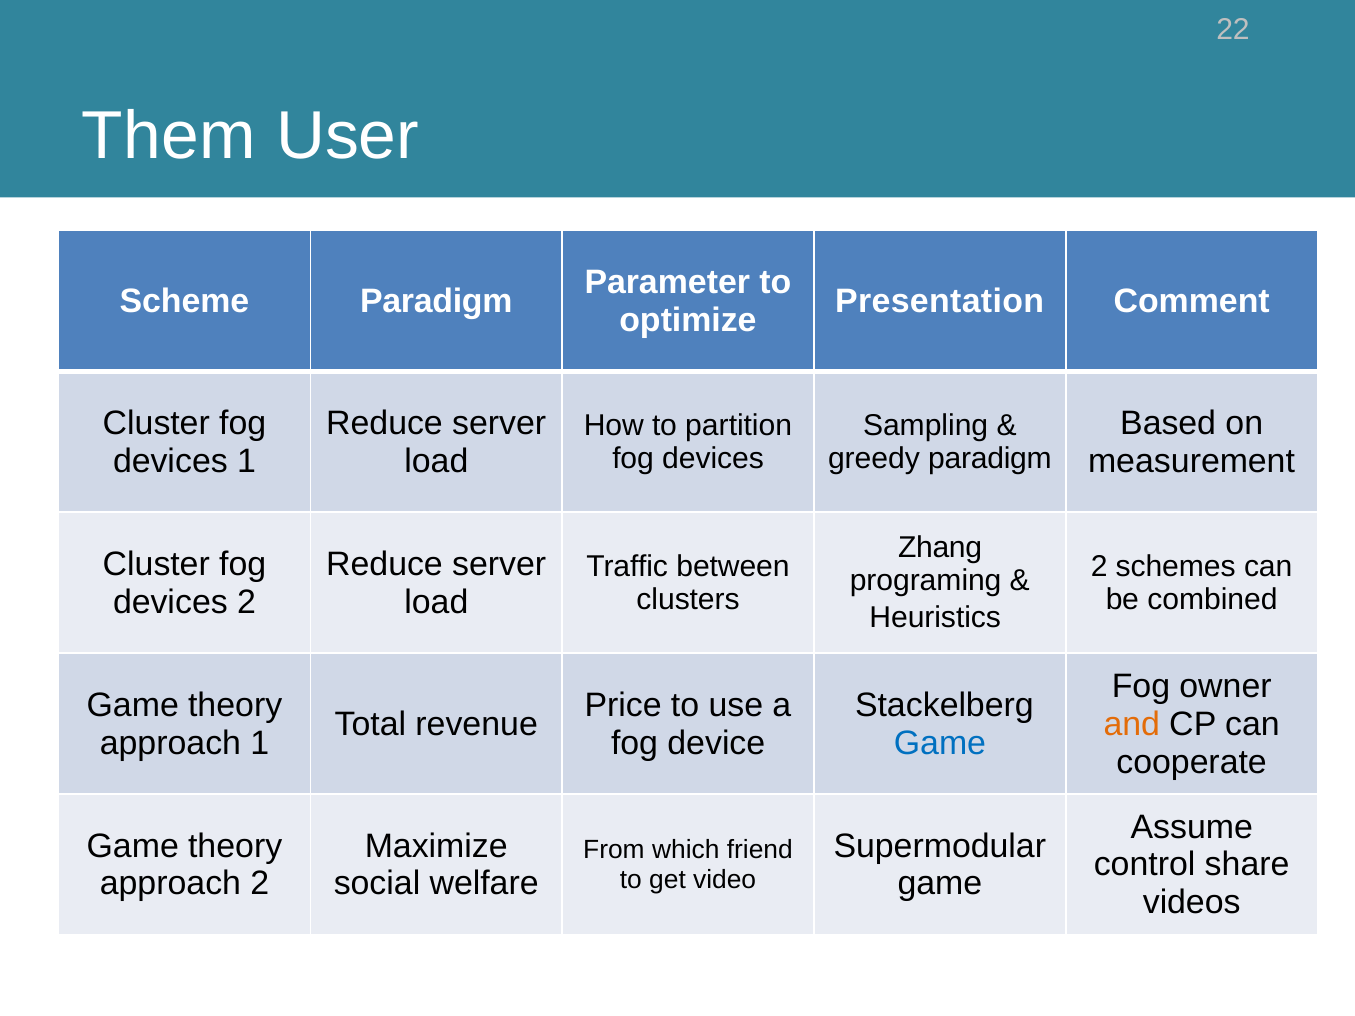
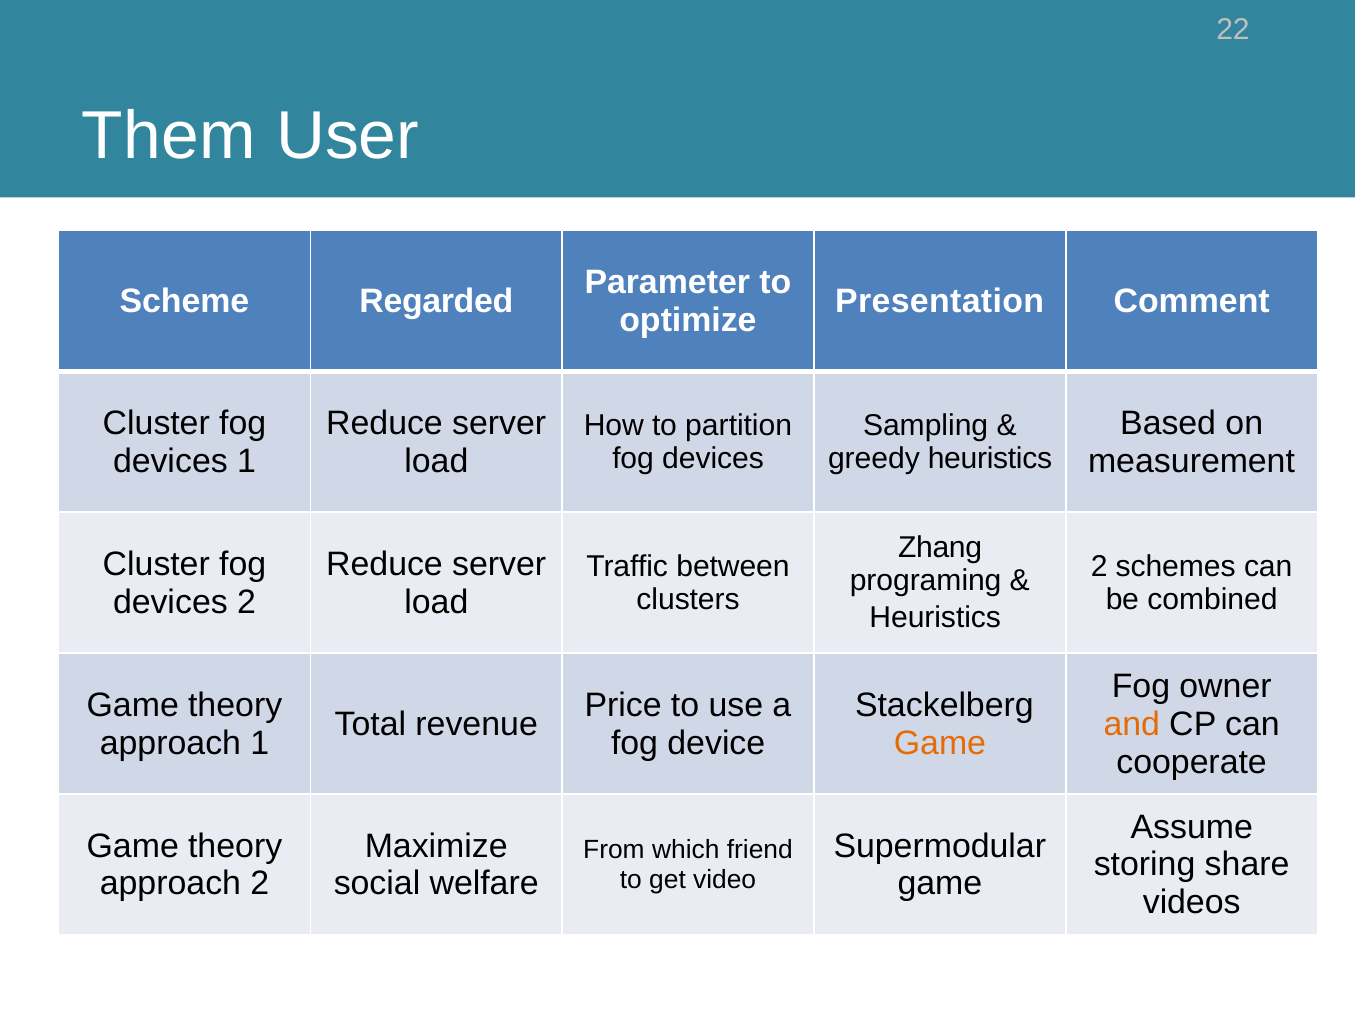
Scheme Paradigm: Paradigm -> Regarded (436, 302)
greedy paradigm: paradigm -> heuristics (990, 459)
Game colour: blue -> orange (940, 743)
control: control -> storing (1145, 865)
